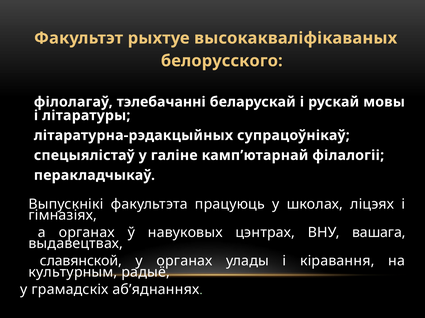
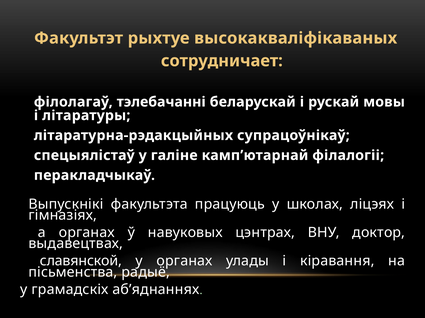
белорусского: белорусского -> сотрудничает (222, 61)
вашага: вашага -> доктор (379, 233)
культурным: культурным -> пісьменства (73, 273)
